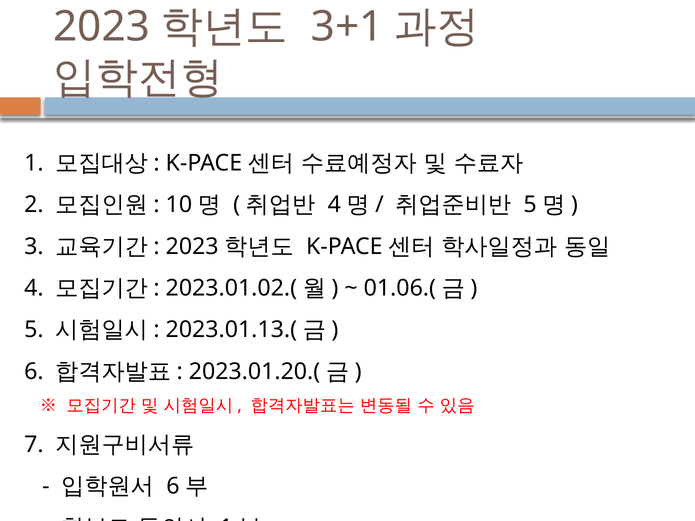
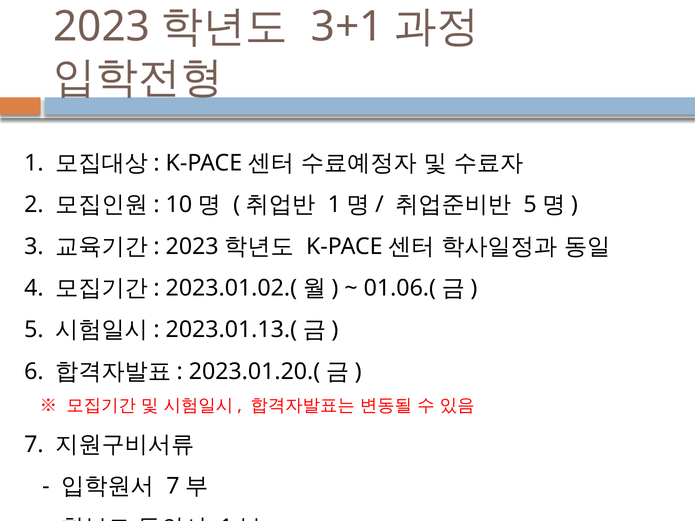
4: 4 -> 1 (334, 205)
6: 6 -> 7 (173, 486)
